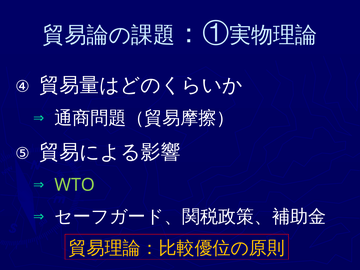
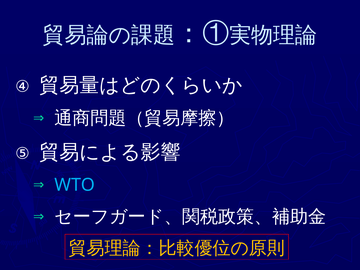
WTO colour: light green -> light blue (75, 185)
